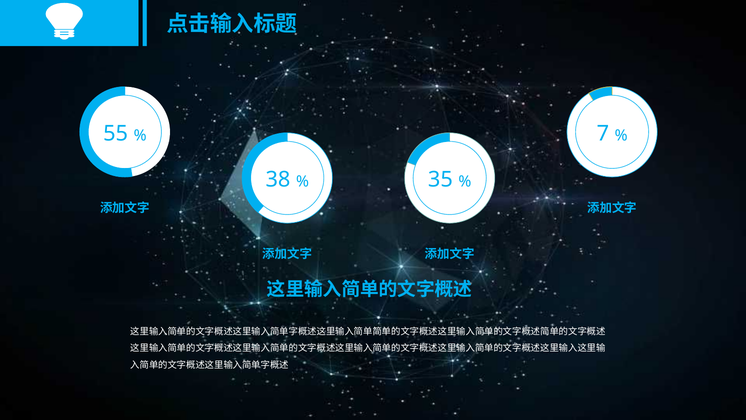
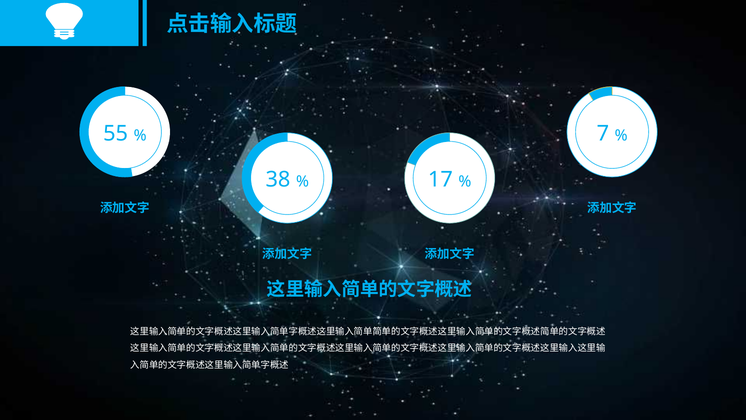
35: 35 -> 17 (440, 179)
